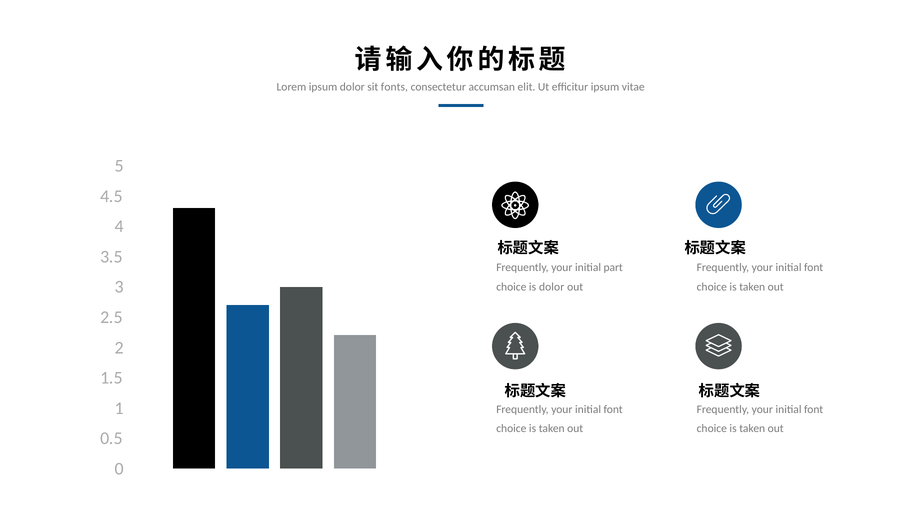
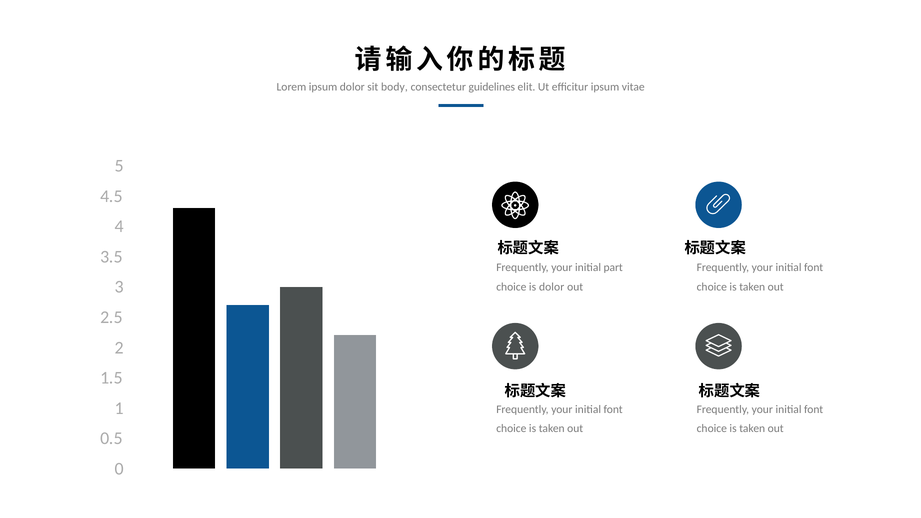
fonts: fonts -> body (394, 87)
accumsan: accumsan -> guidelines (492, 87)
